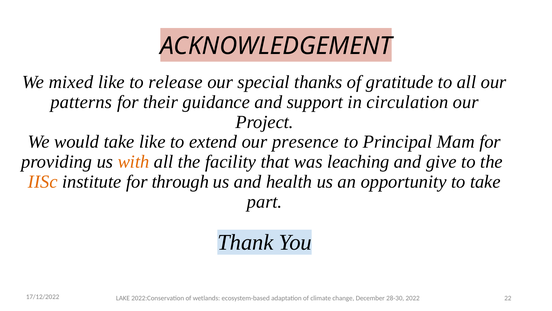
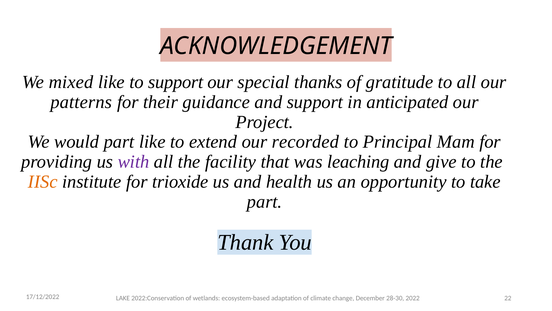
to release: release -> support (176, 82)
circulation: circulation -> anticipated (407, 102)
would take: take -> part (119, 142)
presence: presence -> recorded (305, 142)
with colour: orange -> purple (134, 162)
through: through -> trioxide (180, 181)
